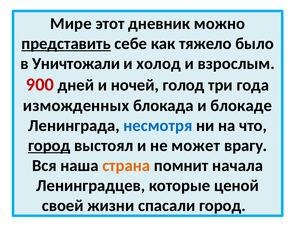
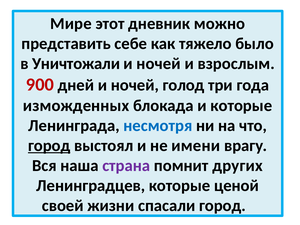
представить underline: present -> none (66, 44)
холод: холод -> ночей (159, 64)
и блокаде: блокаде -> которые (241, 106)
может: может -> имени (196, 146)
страна colour: orange -> purple (126, 166)
начала: начала -> других (238, 166)
